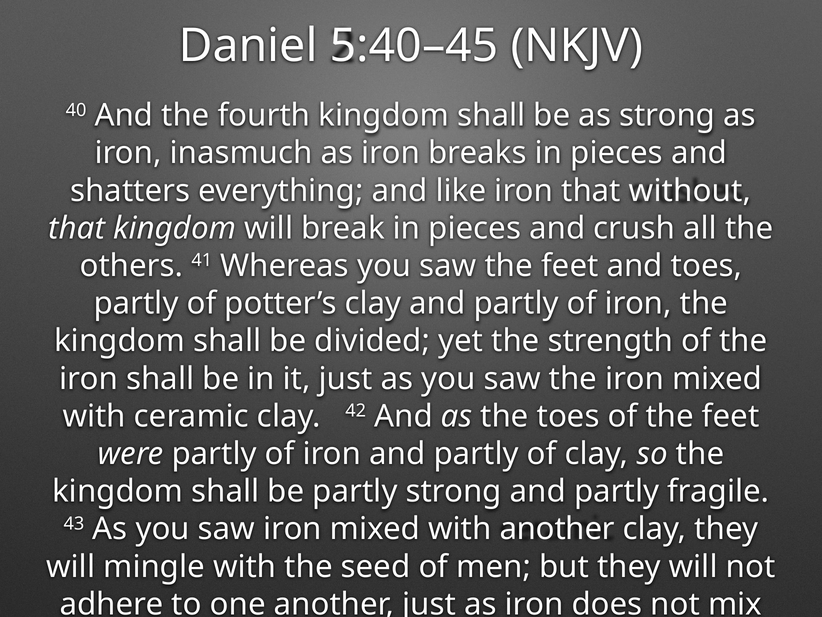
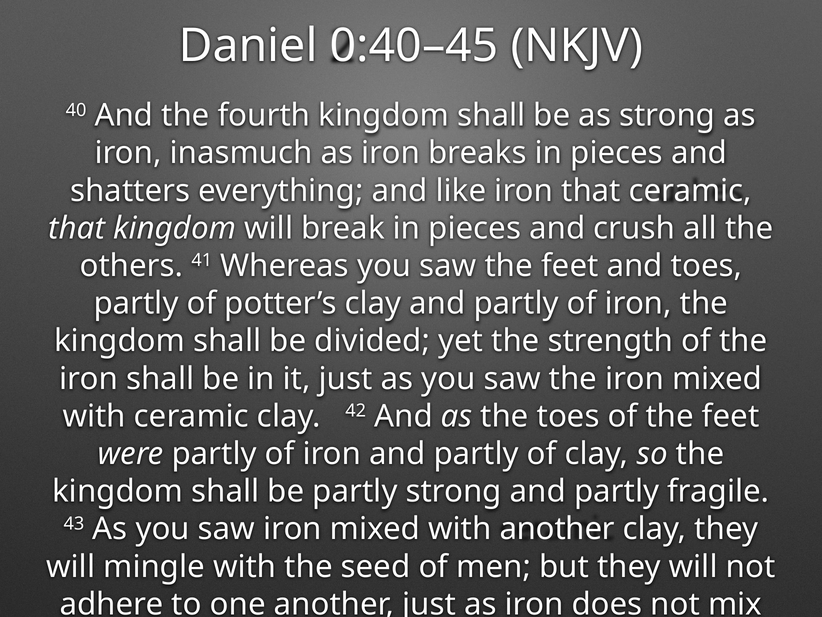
5:40–45: 5:40–45 -> 0:40–45 (414, 46)
that without: without -> ceramic (690, 191)
